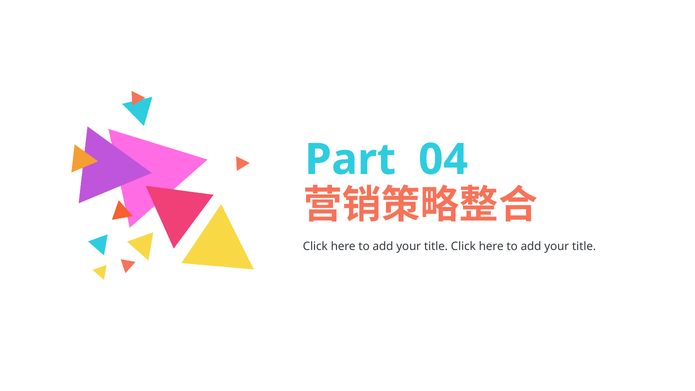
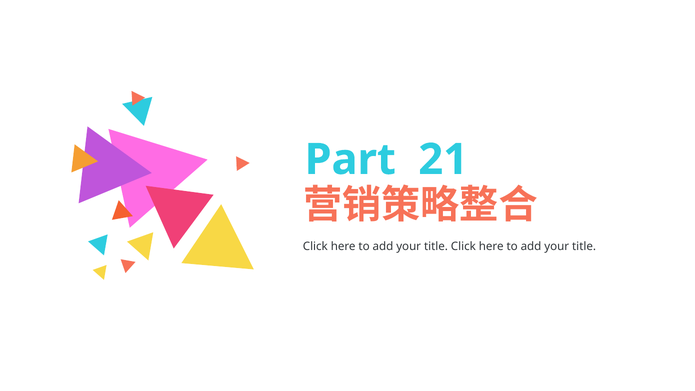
04: 04 -> 21 (443, 160)
